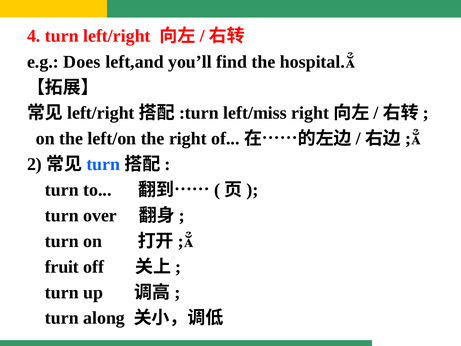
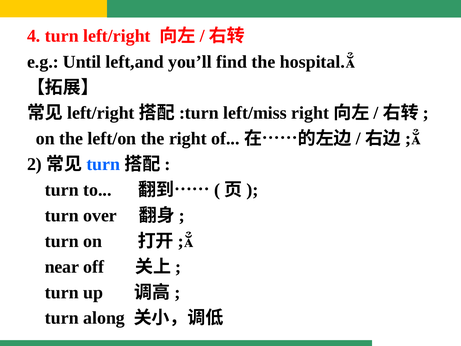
Does: Does -> Until (82, 62)
fruit: fruit -> near (62, 267)
